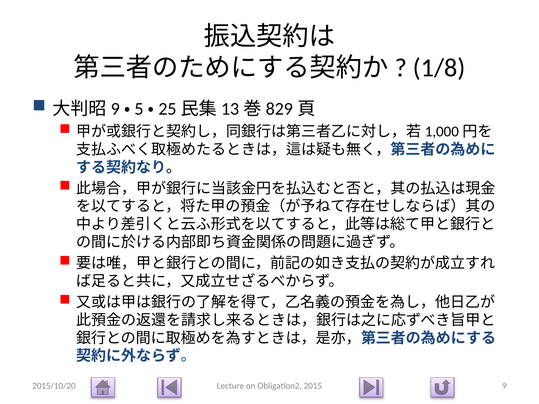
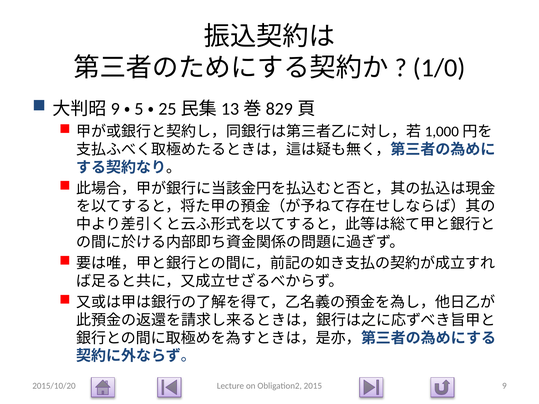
1/8: 1/8 -> 1/0 (439, 68)
